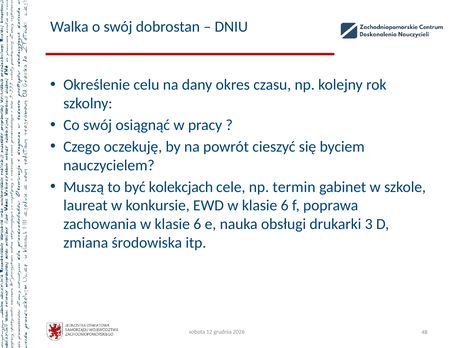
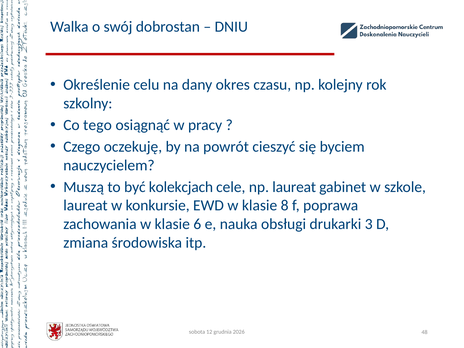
Co swój: swój -> tego (97, 125)
np termin: termin -> laureat (294, 187)
EWD w klasie 6: 6 -> 8 (285, 206)
